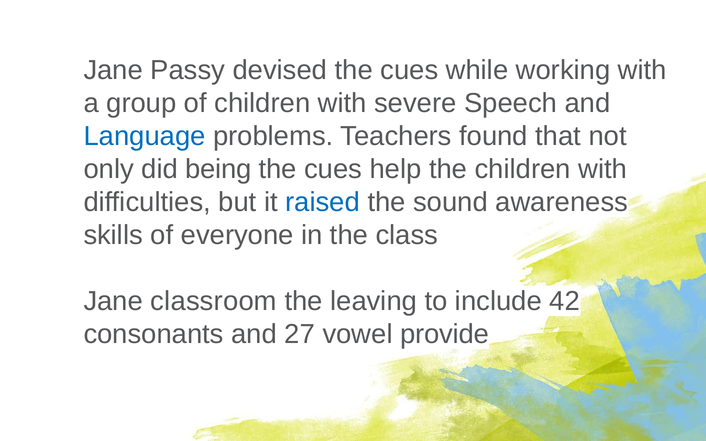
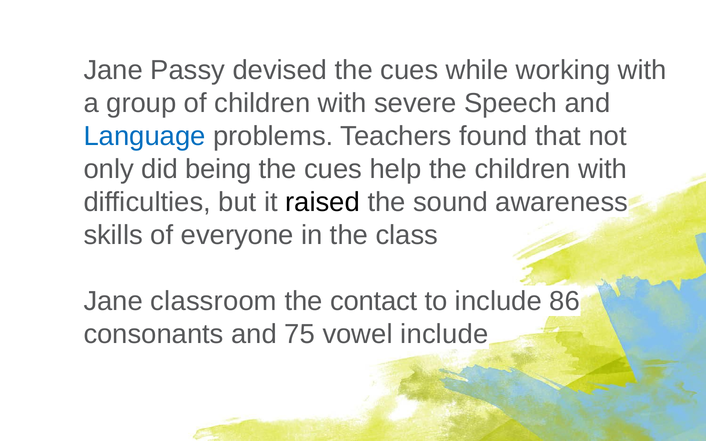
raised colour: blue -> black (323, 202)
leaving: leaving -> contact (374, 301)
42: 42 -> 86 (565, 301)
27: 27 -> 75 (300, 334)
vowel provide: provide -> include (444, 334)
